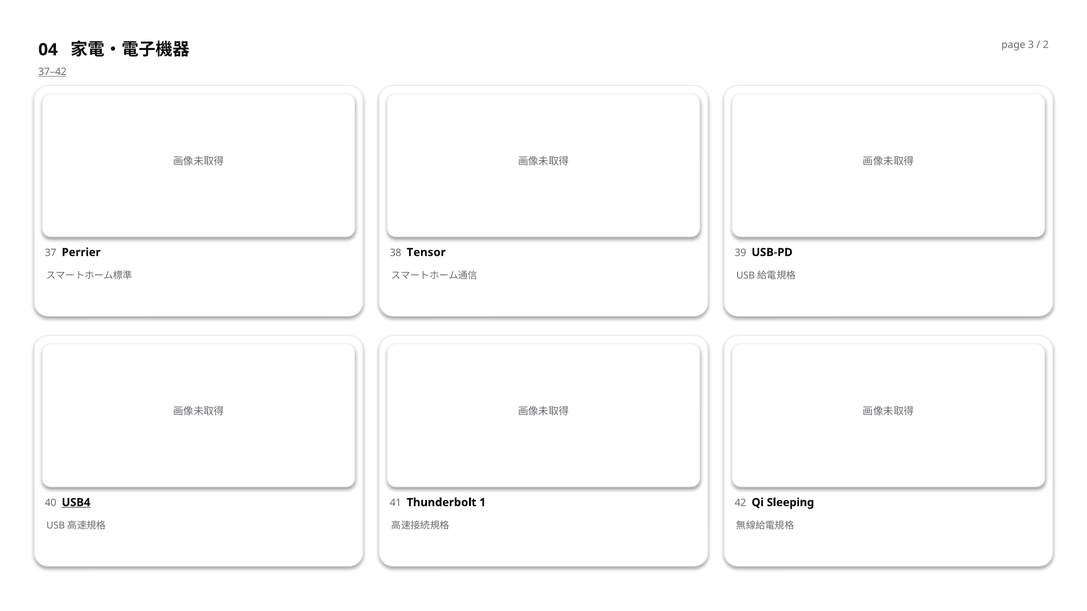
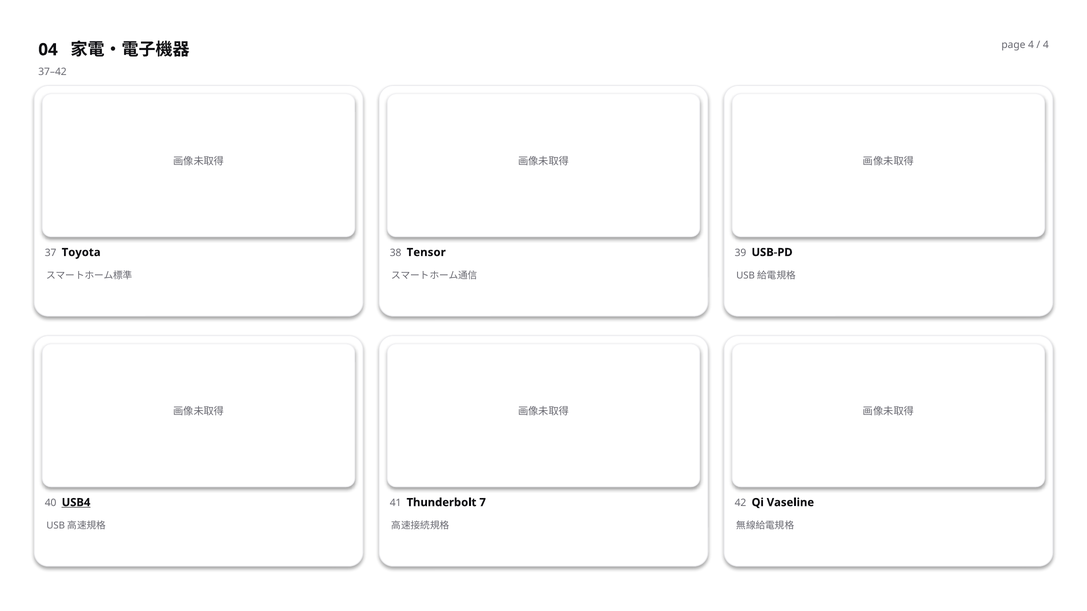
page 3: 3 -> 4 (1031, 45)
2: 2 -> 4 (1046, 45)
37–42 underline: present -> none (52, 72)
Perrier: Perrier -> Toyota (81, 253)
1: 1 -> 7 (483, 503)
Sleeping: Sleeping -> Vaseline (790, 503)
